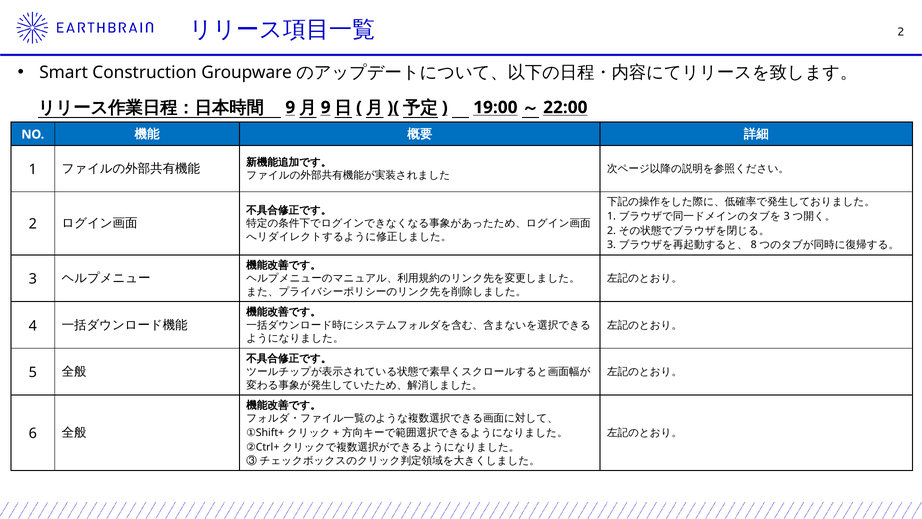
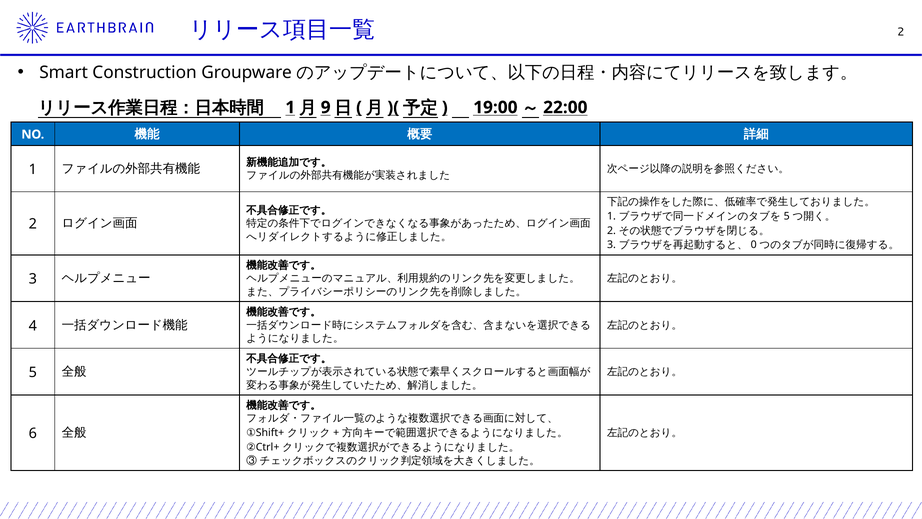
9: 9 -> 1 (290, 107)
3: 3 -> 5 (787, 216)
8: 8 -> 0 (754, 245)
